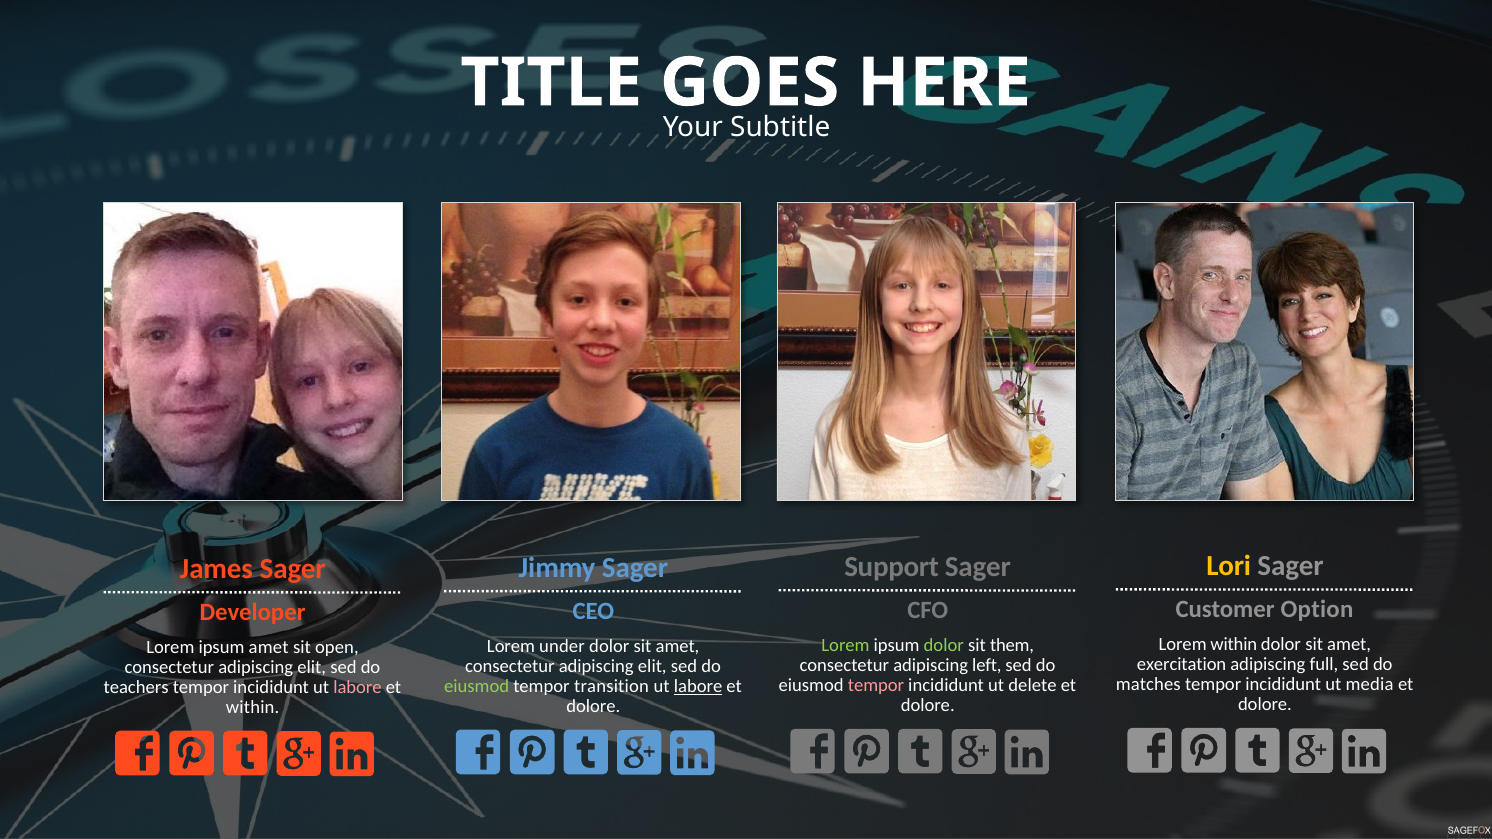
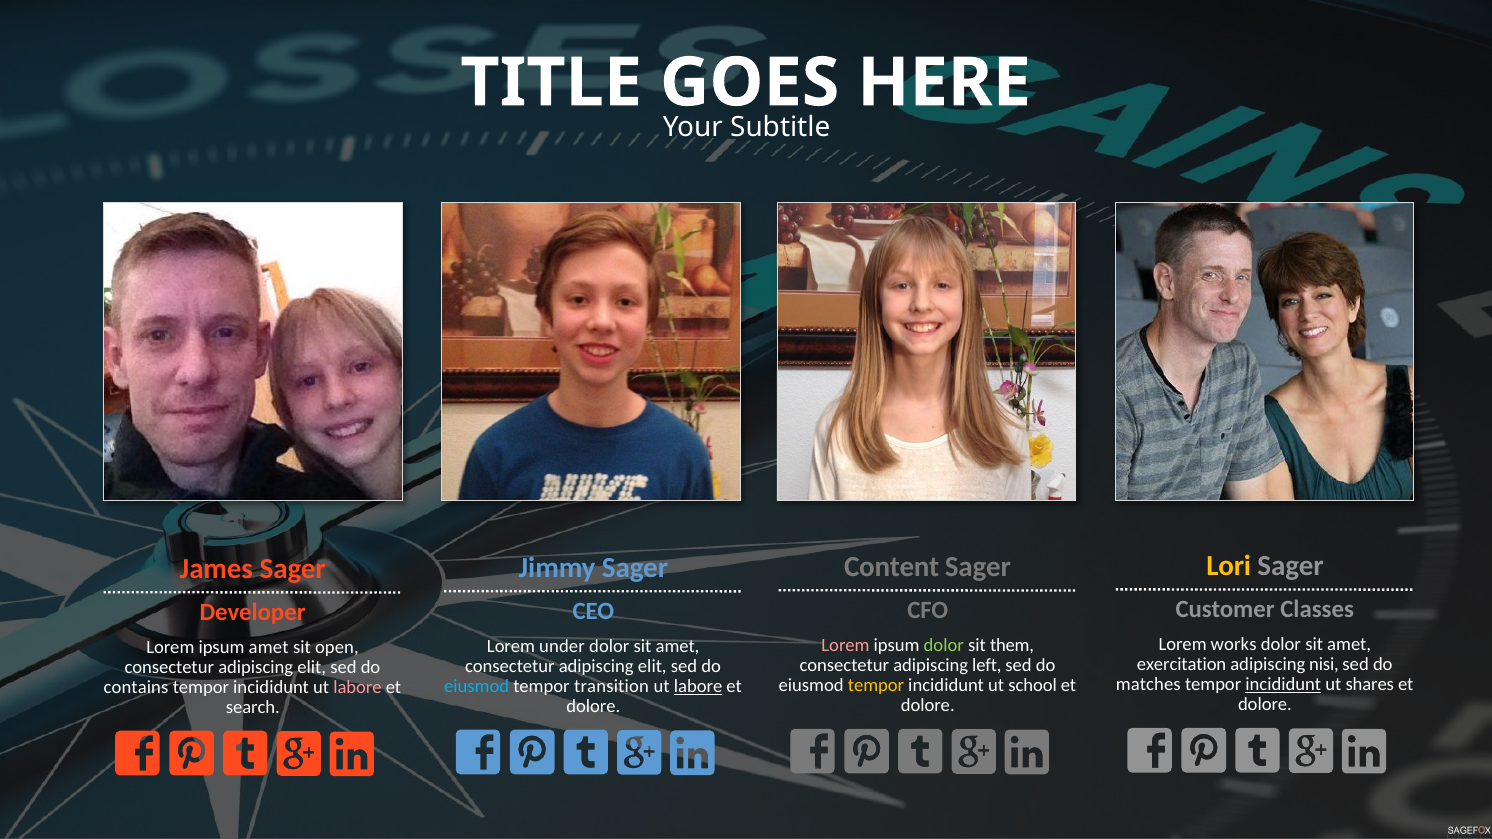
Support: Support -> Content (892, 567)
Option: Option -> Classes (1317, 609)
Lorem within: within -> works (1234, 644)
Lorem colour: light green -> pink (845, 645)
full: full -> nisi (1324, 665)
incididunt underline: none -> present (1283, 685)
media: media -> shares (1370, 685)
tempor colour: pink -> yellow (876, 686)
delete: delete -> school (1033, 686)
eiusmod colour: light green -> light blue (477, 686)
teachers: teachers -> contains (136, 688)
within: within -> search (253, 708)
